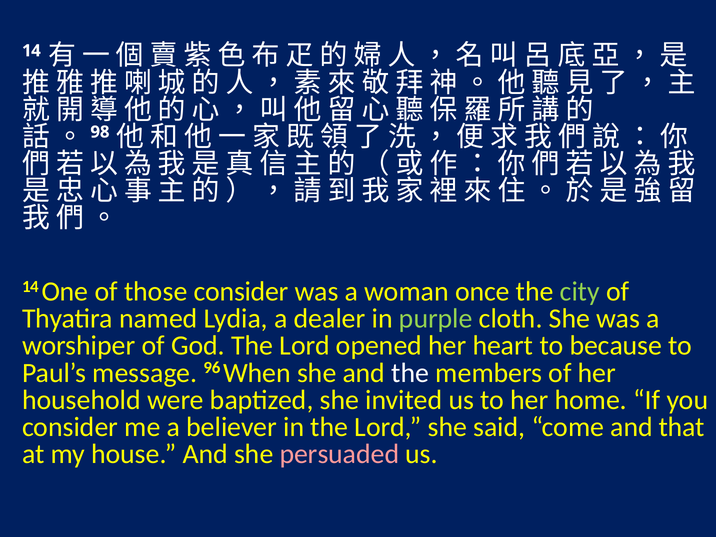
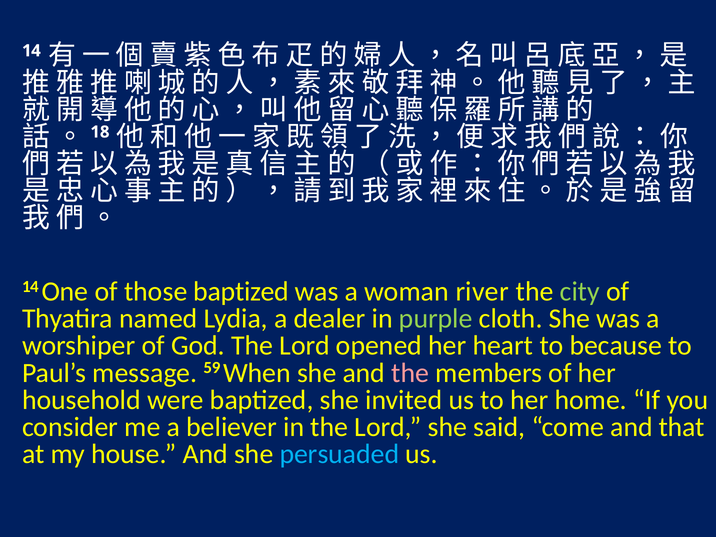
98: 98 -> 18 (100, 132)
those consider: consider -> baptized (241, 292)
once: once -> river (482, 292)
96: 96 -> 59 (212, 368)
the colour: white -> pink (410, 373)
persuaded colour: pink -> light blue (339, 454)
